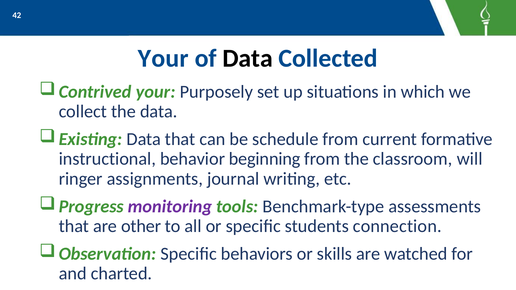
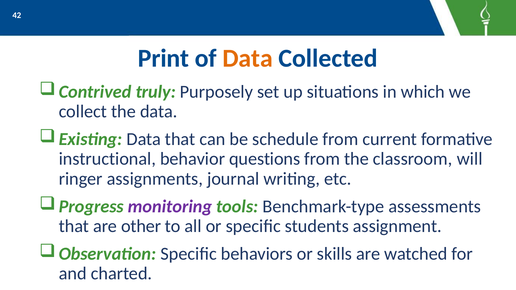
Your: Your -> Print (163, 58)
Data colour: black -> orange (248, 58)
Contrived your: your -> truly (156, 92)
beginning: beginning -> questions (265, 159)
connection: connection -> assignment (397, 226)
